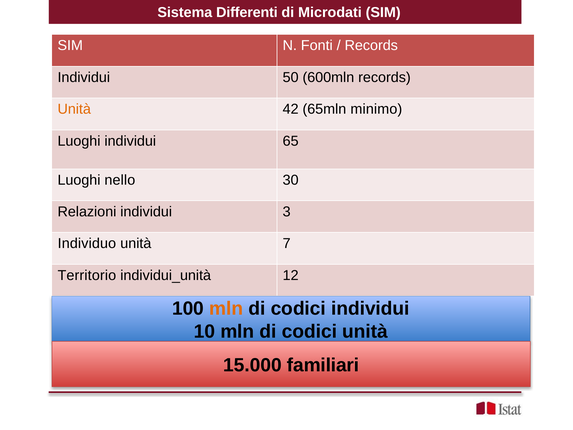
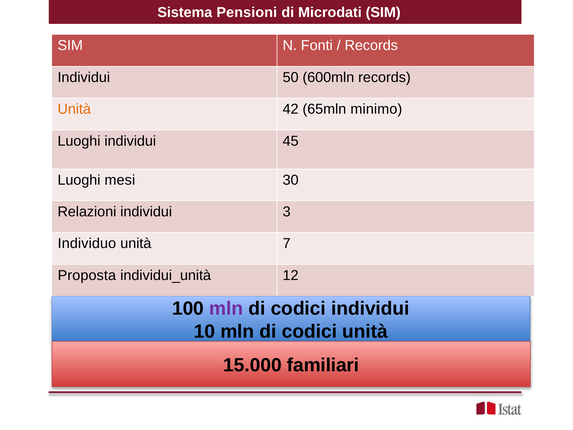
Differenti: Differenti -> Pensioni (247, 12)
65: 65 -> 45 (291, 141)
nello: nello -> mesi (120, 180)
Territorio: Territorio -> Proposta (87, 275)
mln colour: orange -> purple (226, 308)
